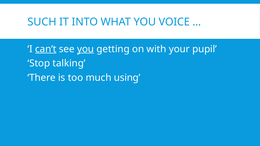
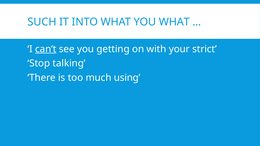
YOU VOICE: VOICE -> WHAT (174, 22)
you underline: present -> none (86, 49)
pupil: pupil -> strict (205, 49)
